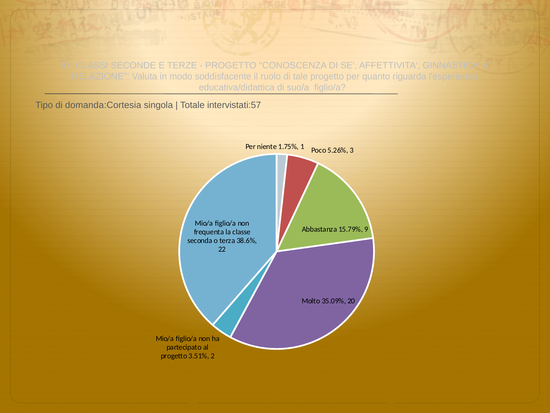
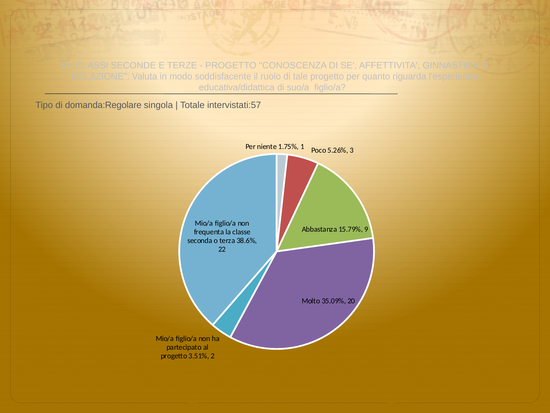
domanda:Cortesia: domanda:Cortesia -> domanda:Regolare (103, 105)
